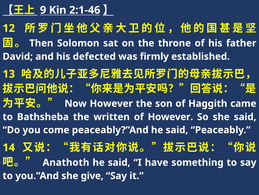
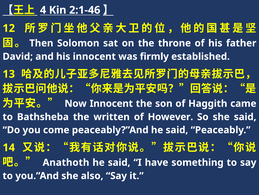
9: 9 -> 4 (43, 10)
his defected: defected -> innocent (94, 56)
Now However: However -> Innocent (111, 103)
give: give -> also (92, 175)
